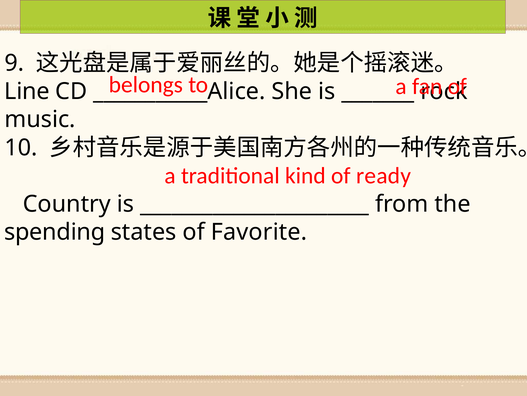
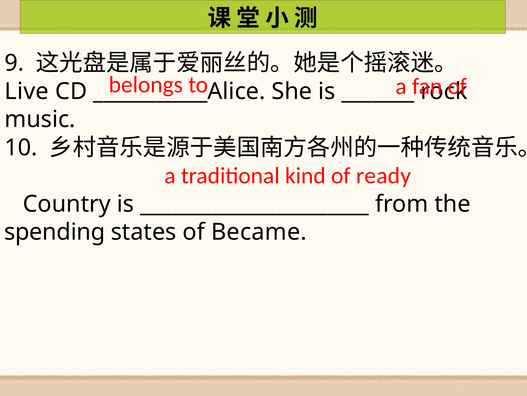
Line: Line -> Live (27, 91)
Favorite: Favorite -> Became (259, 232)
